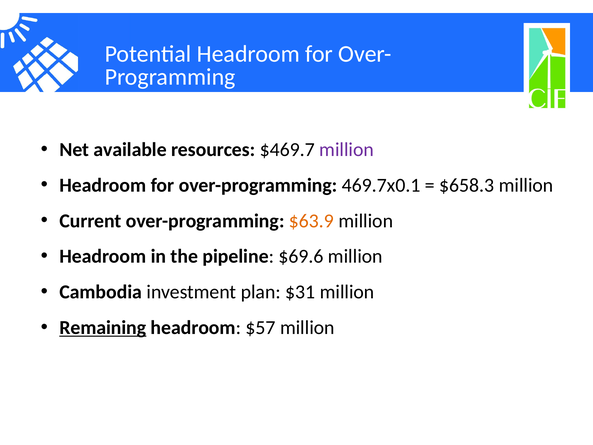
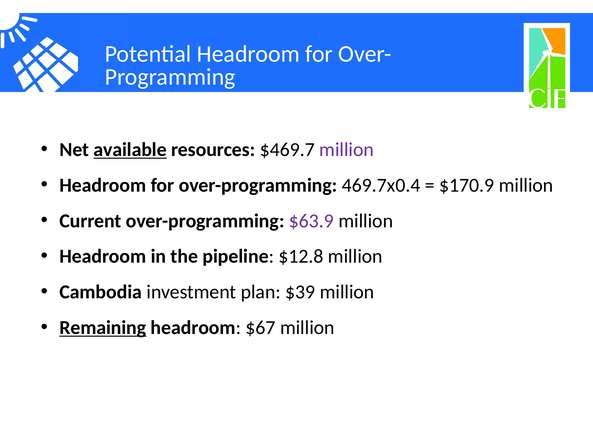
available underline: none -> present (130, 150)
469.7x0.1: 469.7x0.1 -> 469.7x0.4 (381, 185)
$658.3: $658.3 -> $170.9 (467, 185)
$63.9 colour: orange -> purple (311, 221)
$69.6: $69.6 -> $12.8 (301, 256)
$31: $31 -> $39 (300, 292)
$57: $57 -> $67 (261, 327)
